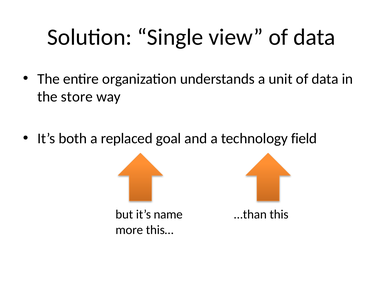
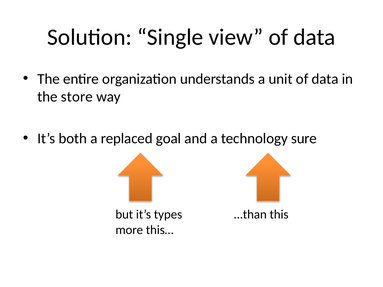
field: field -> sure (304, 139)
name: name -> types (168, 215)
